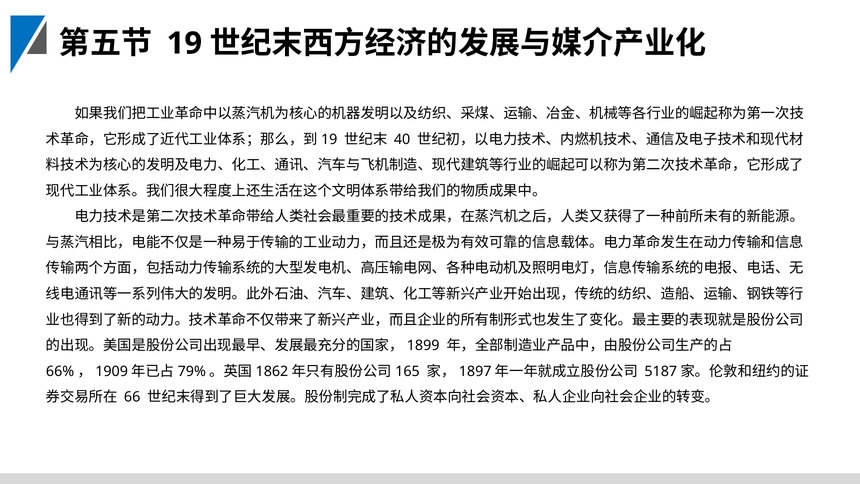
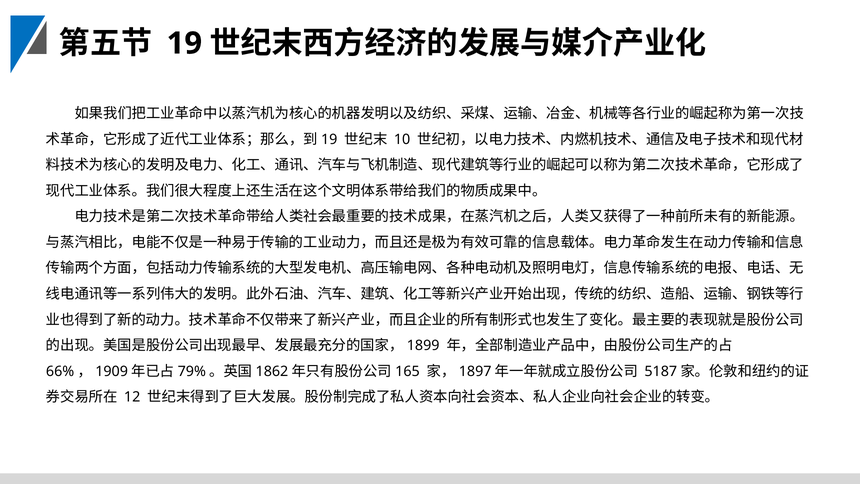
40: 40 -> 10 (402, 139)
66: 66 -> 12 (132, 397)
